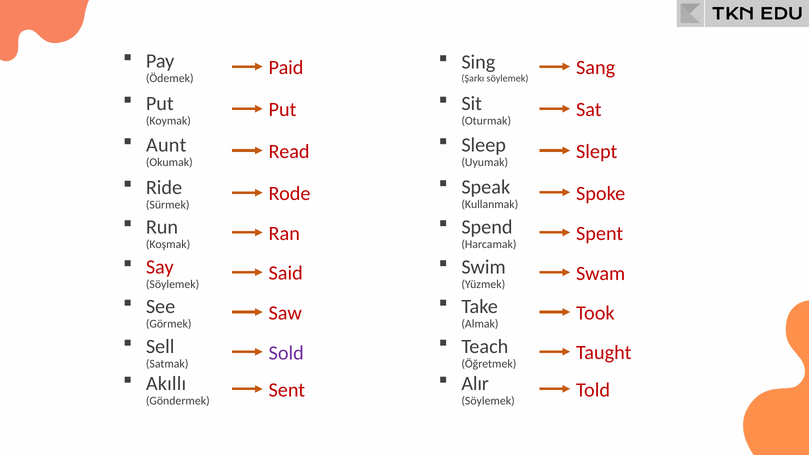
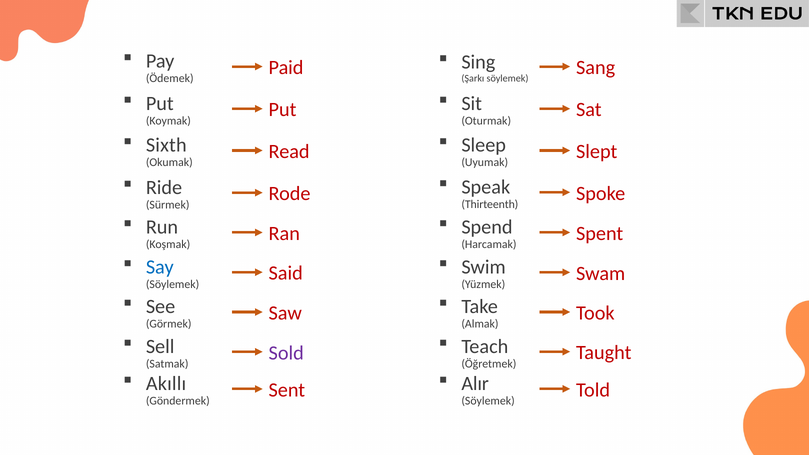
Aunt: Aunt -> Sixth (166, 145)
Kullanmak: Kullanmak -> Thirteenth (490, 204)
Say colour: red -> blue (160, 267)
